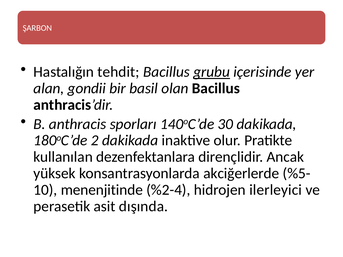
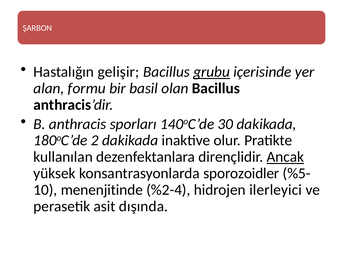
tehdit: tehdit -> gelişir (118, 72)
gondii: gondii -> formu (87, 88)
Ancak underline: none -> present (285, 157)
akciğerlerde: akciğerlerde -> sporozoidler (241, 174)
